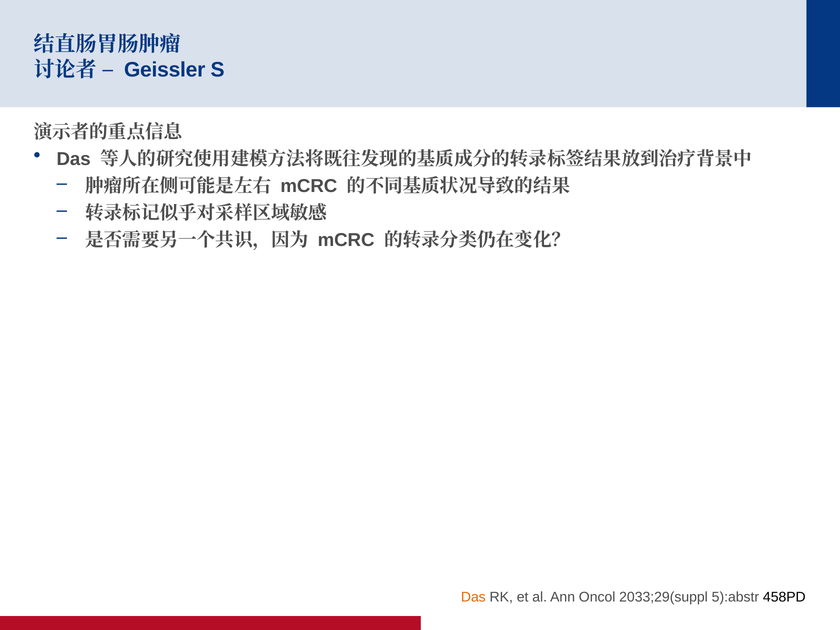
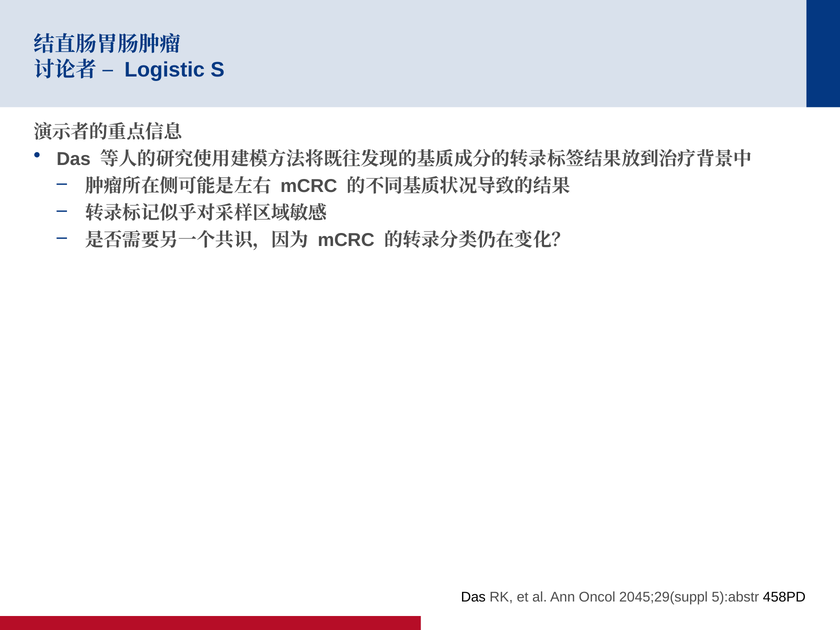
Geissler: Geissler -> Logistic (165, 70)
Das colour: orange -> black (473, 597)
2033;29(suppl: 2033;29(suppl -> 2045;29(suppl (664, 597)
